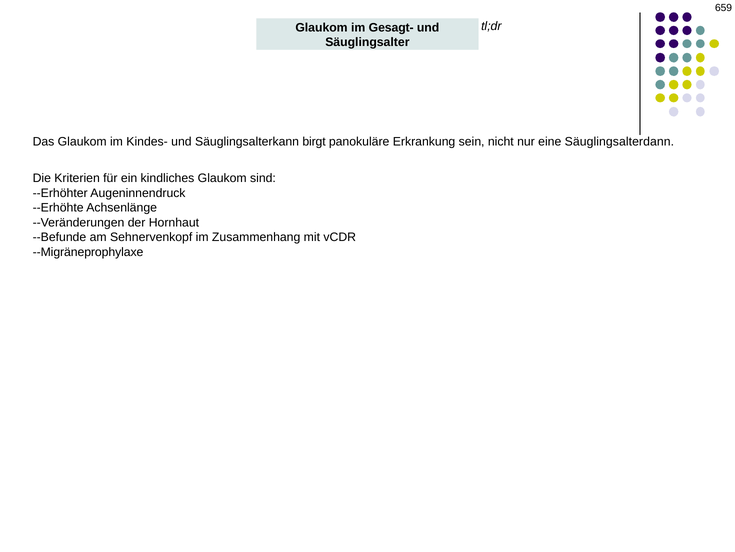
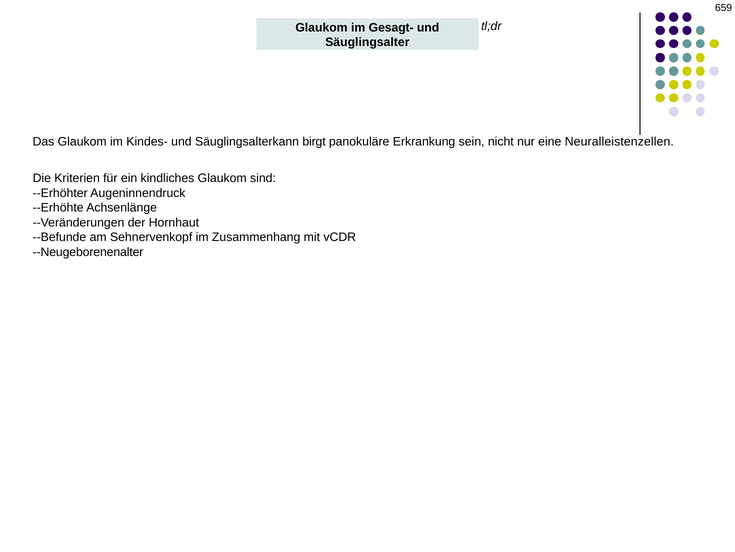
Säuglingsalterdann: Säuglingsalterdann -> Neuralleistenzellen (619, 141)
--Migräneprophylaxe: --Migräneprophylaxe -> --Neugeborenenalter (88, 252)
